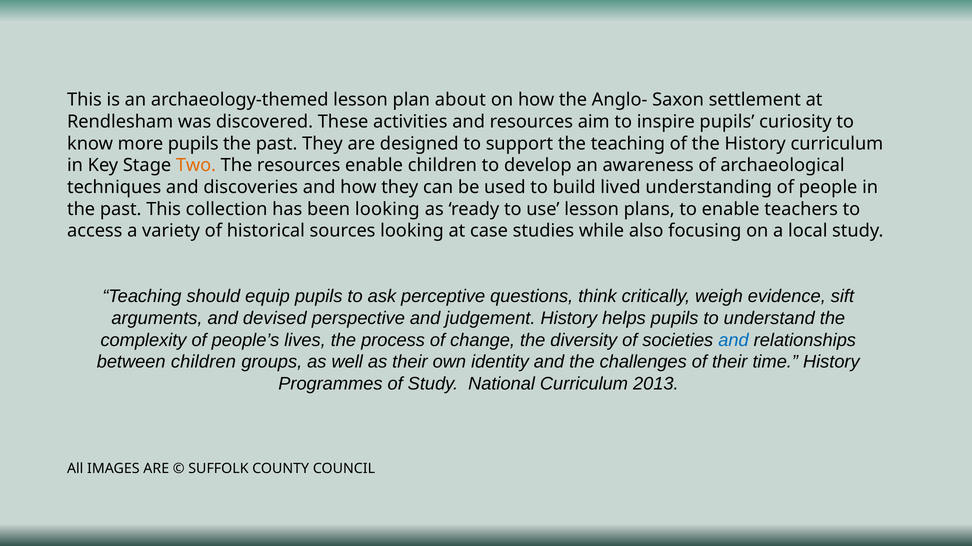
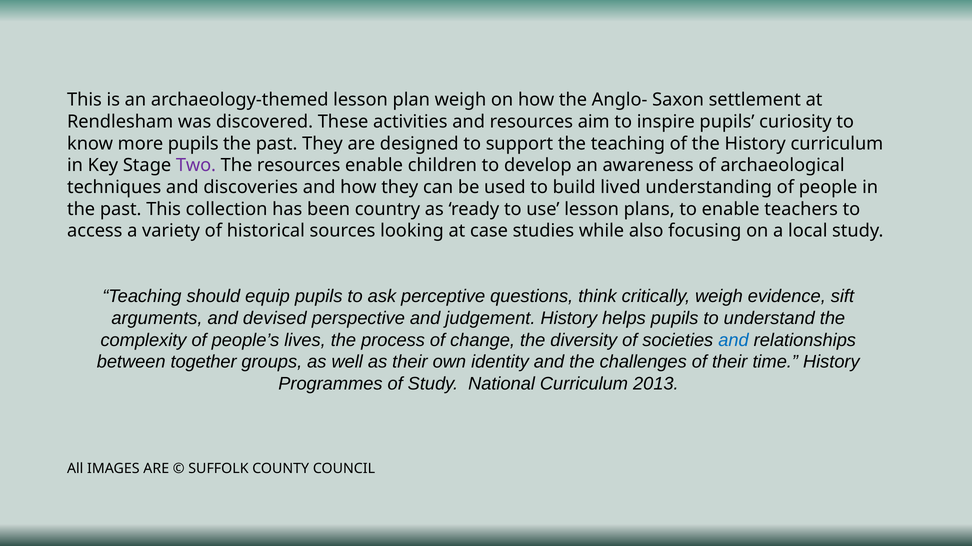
plan about: about -> weigh (460, 100)
Two colour: orange -> purple (196, 166)
been looking: looking -> country (387, 209)
between children: children -> together (204, 362)
